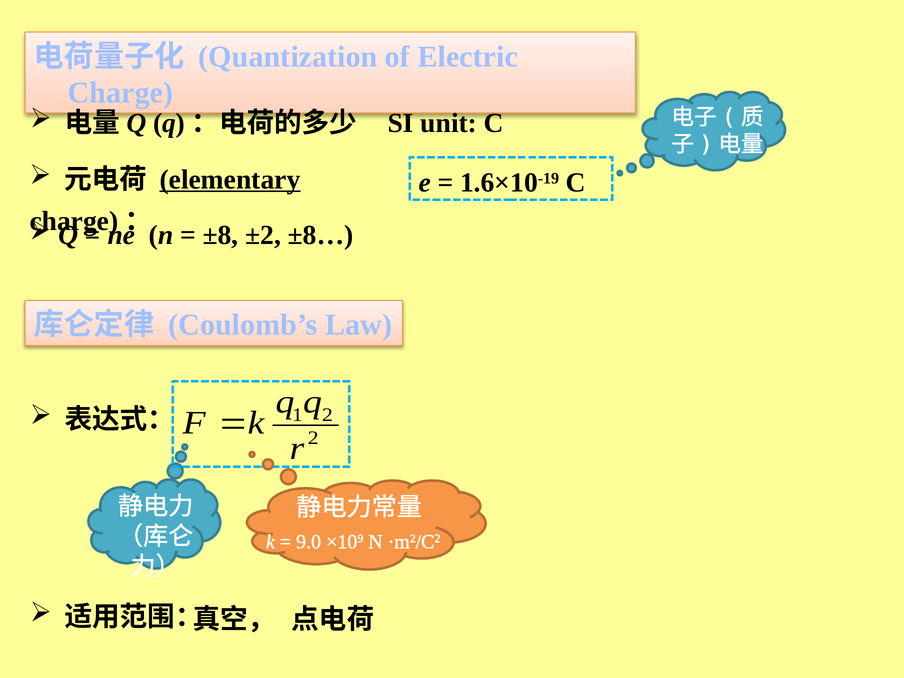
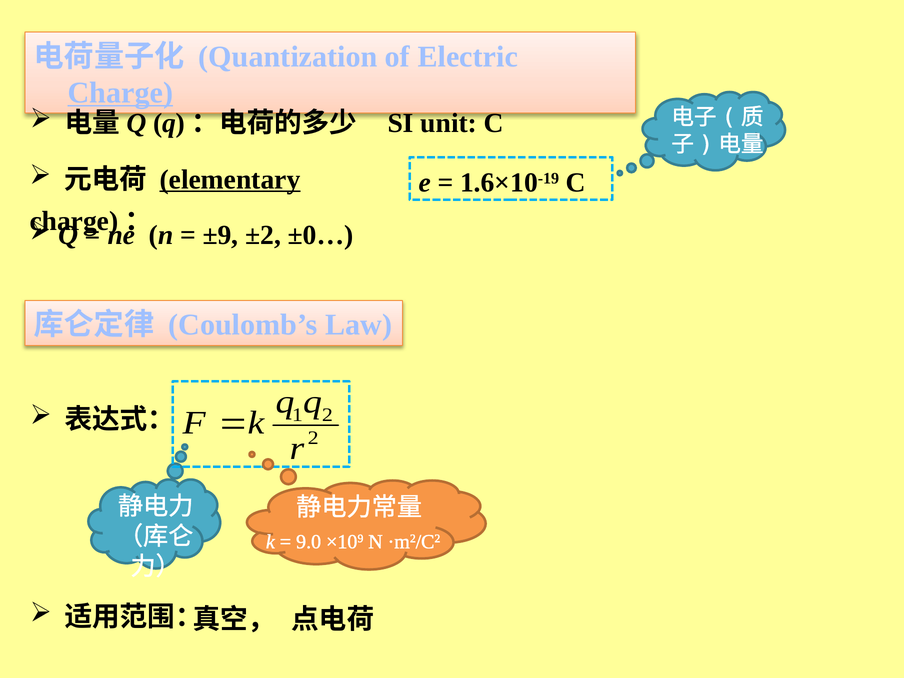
Charge underline: none -> present (120, 93)
±8: ±8 -> ±9 (220, 235)
±8…: ±8… -> ±0… (321, 235)
